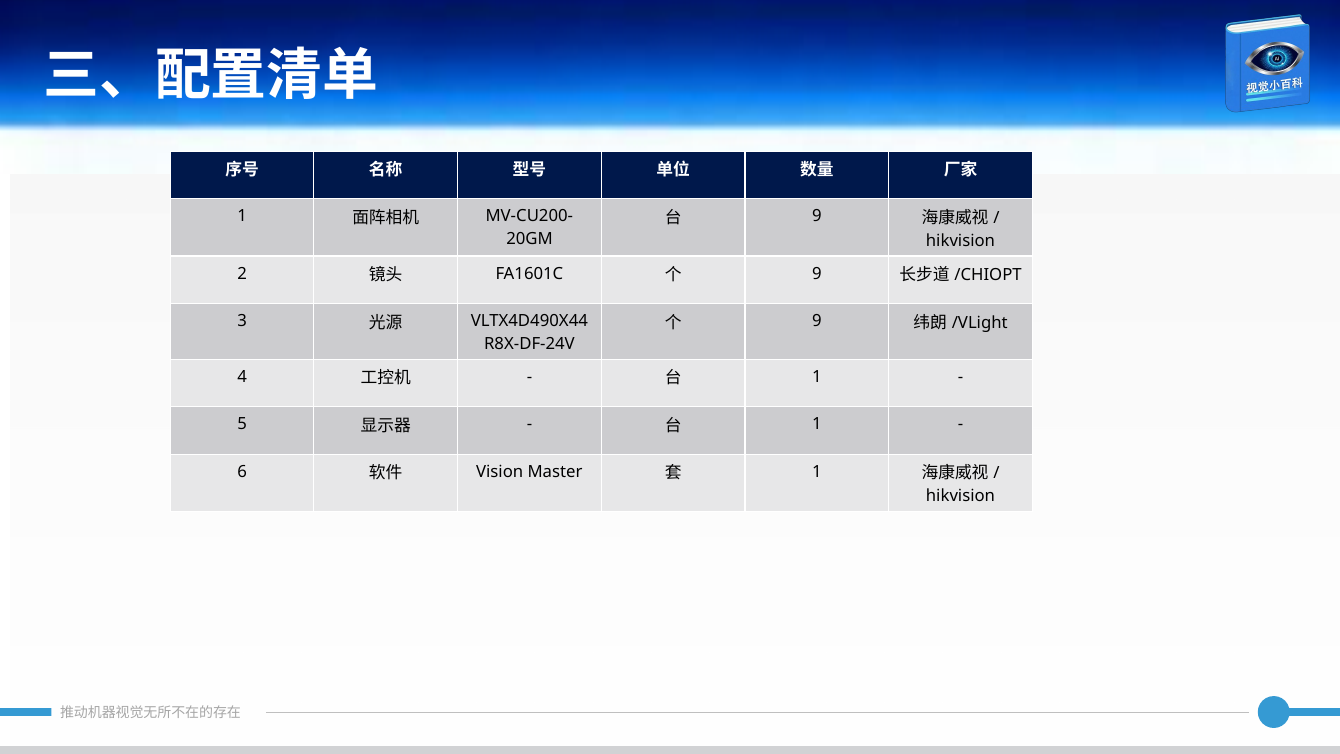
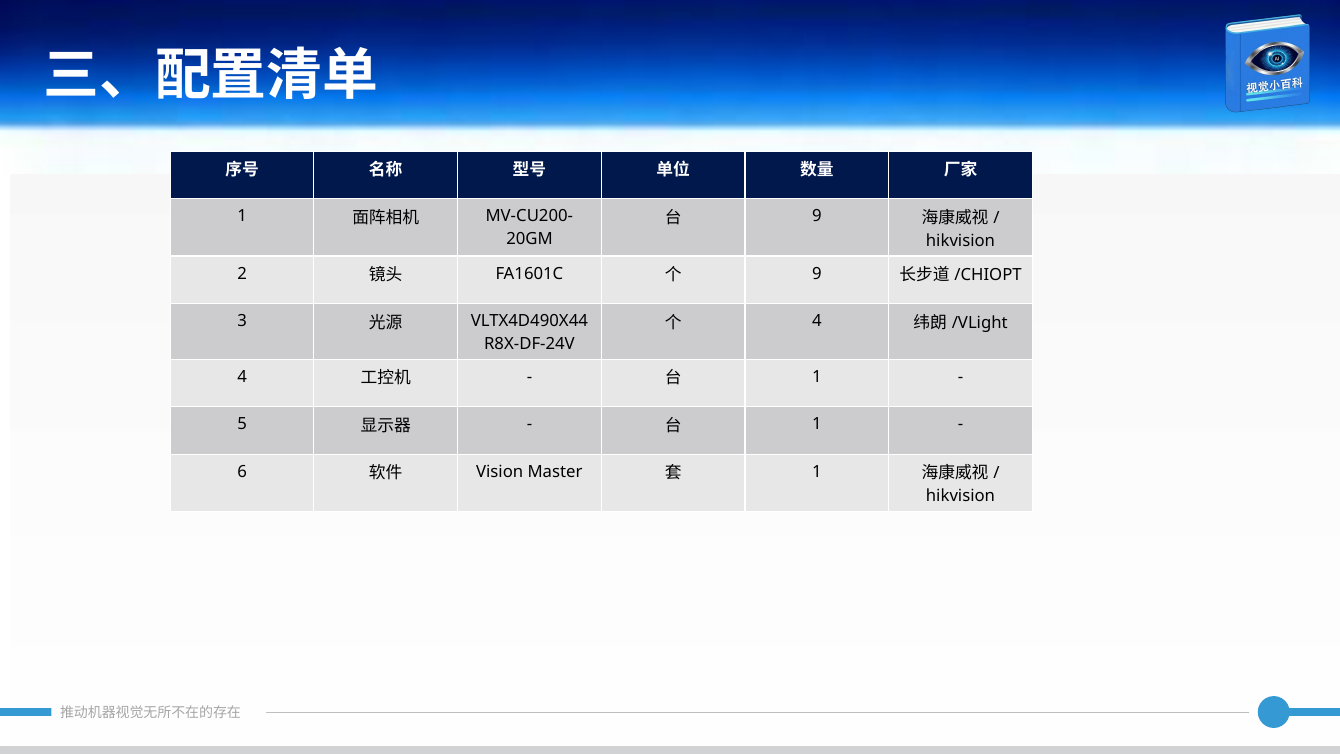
9: 9 -> 4 (817, 321)
